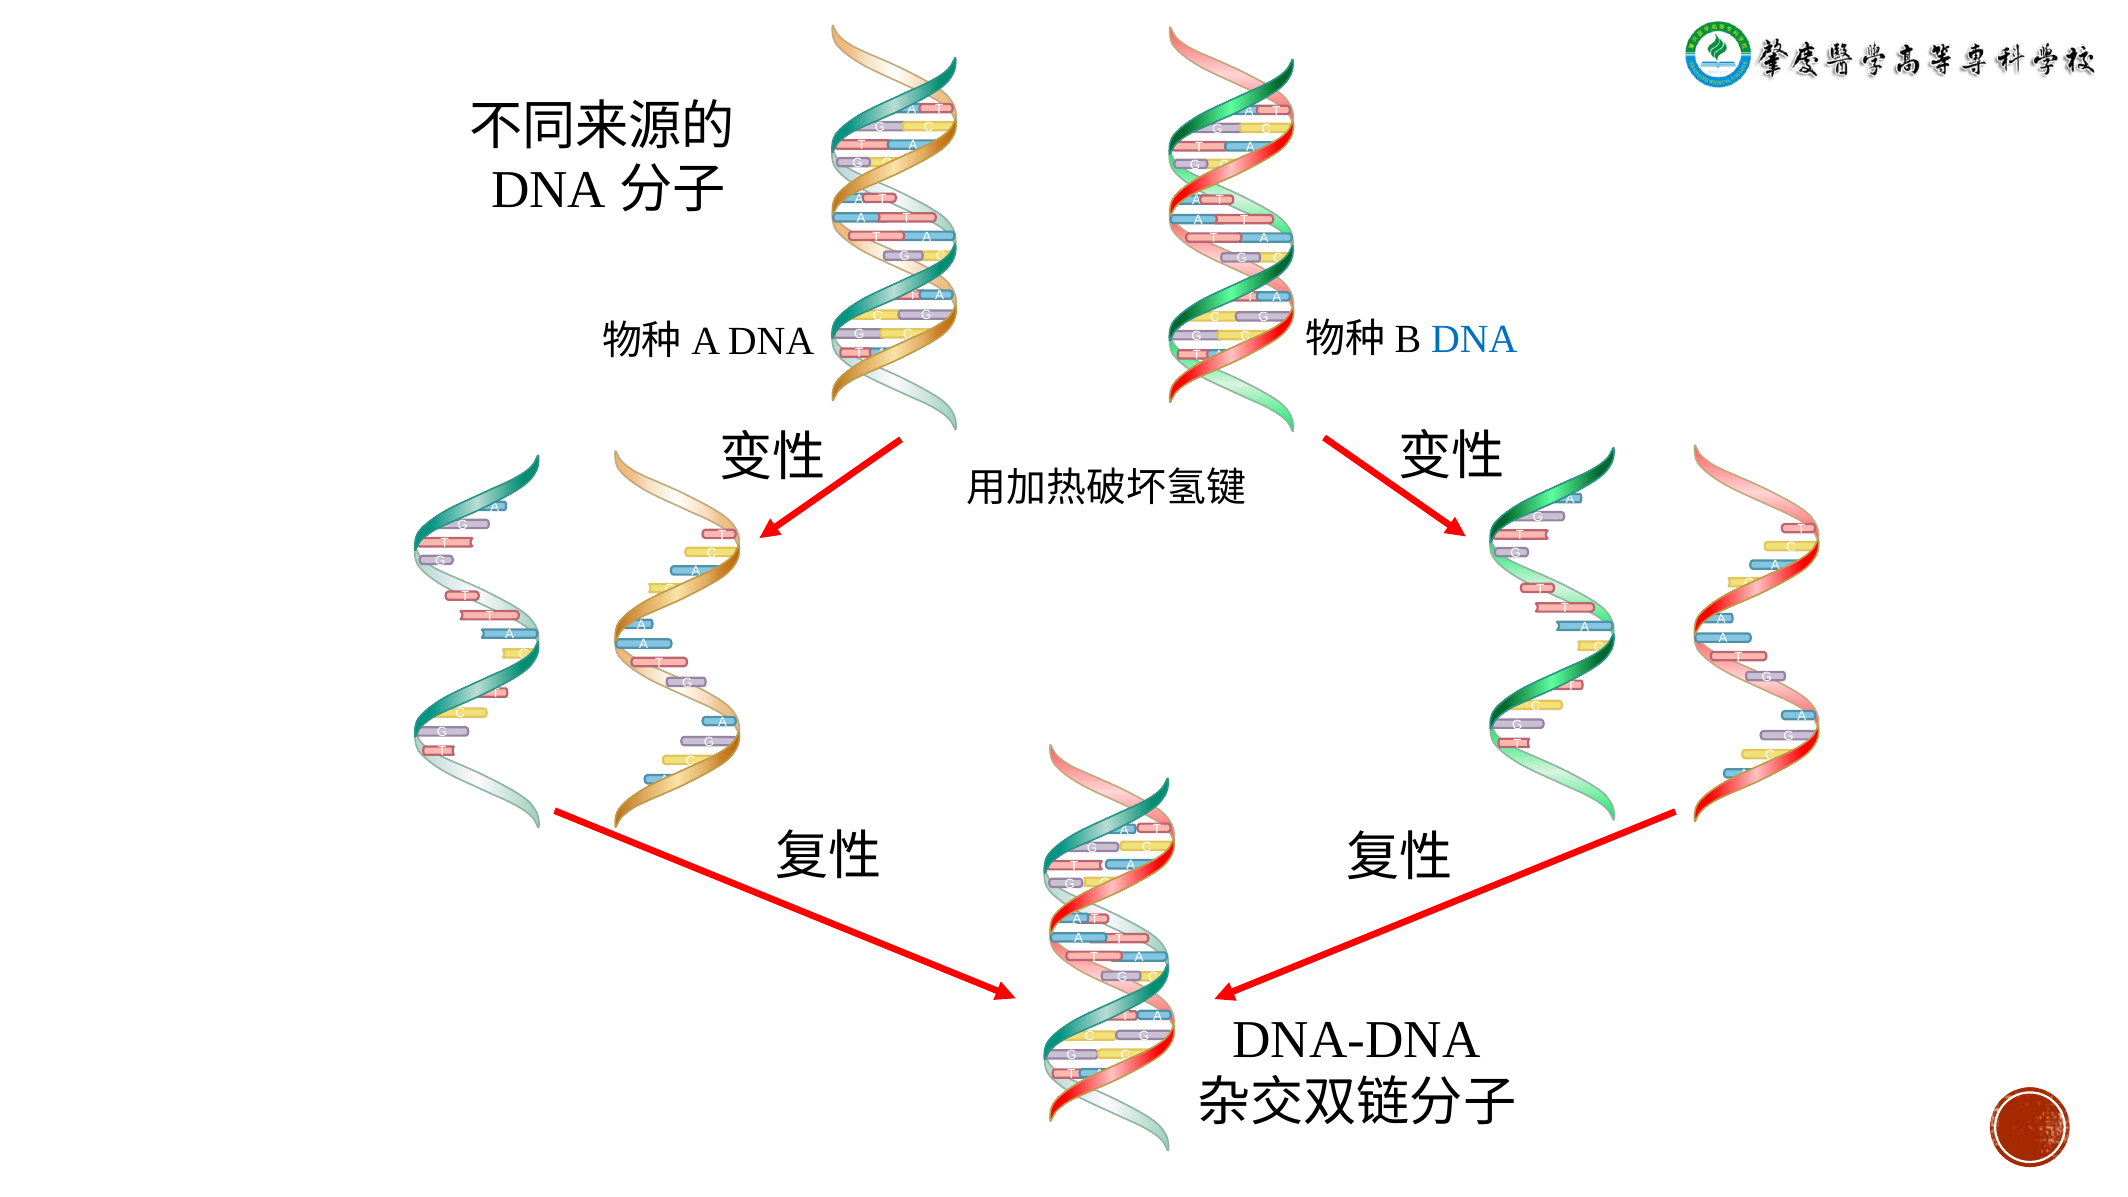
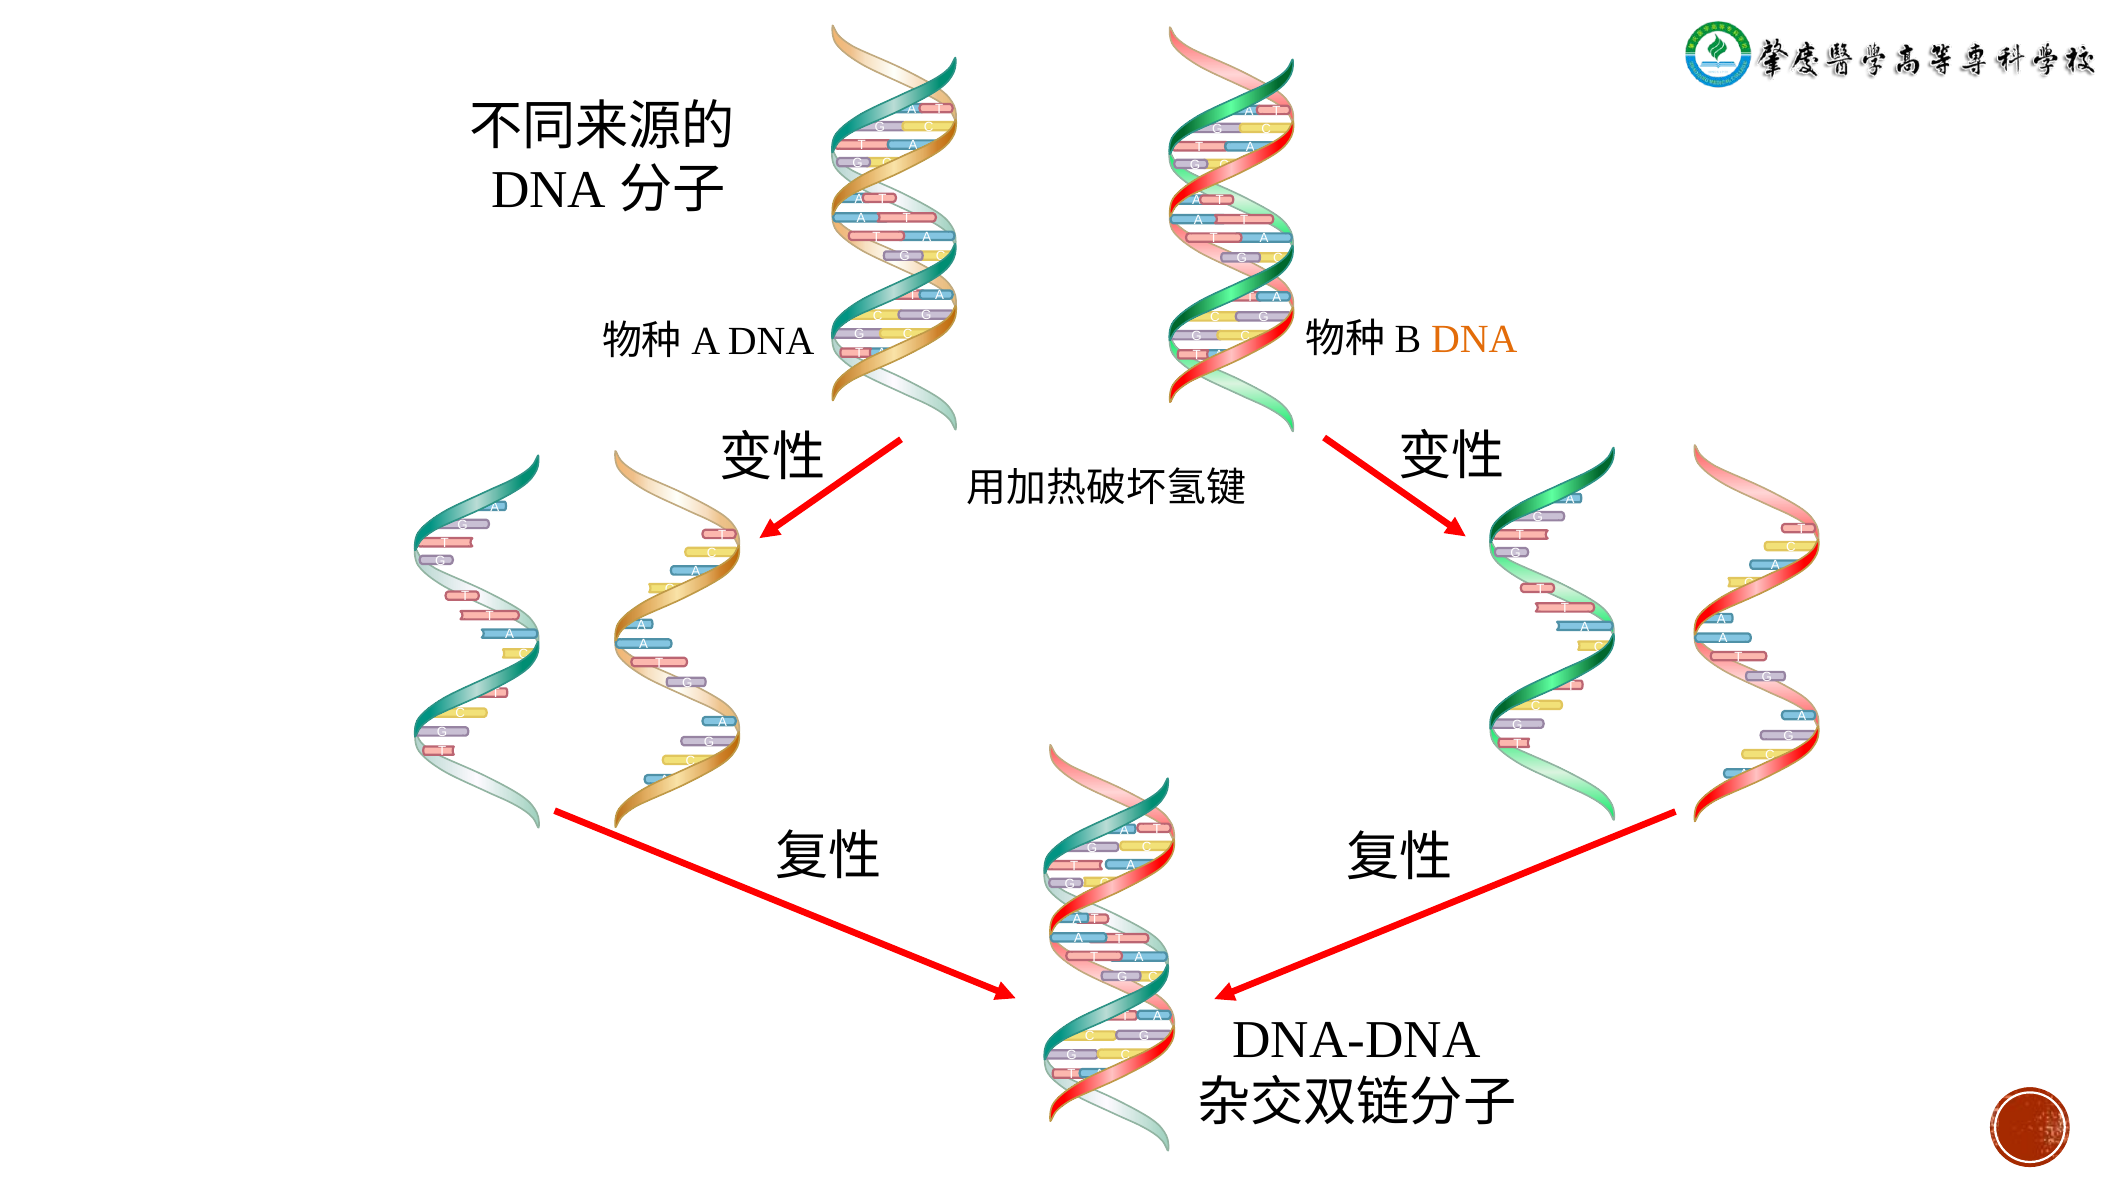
DNA colour: blue -> orange (1474, 340)
